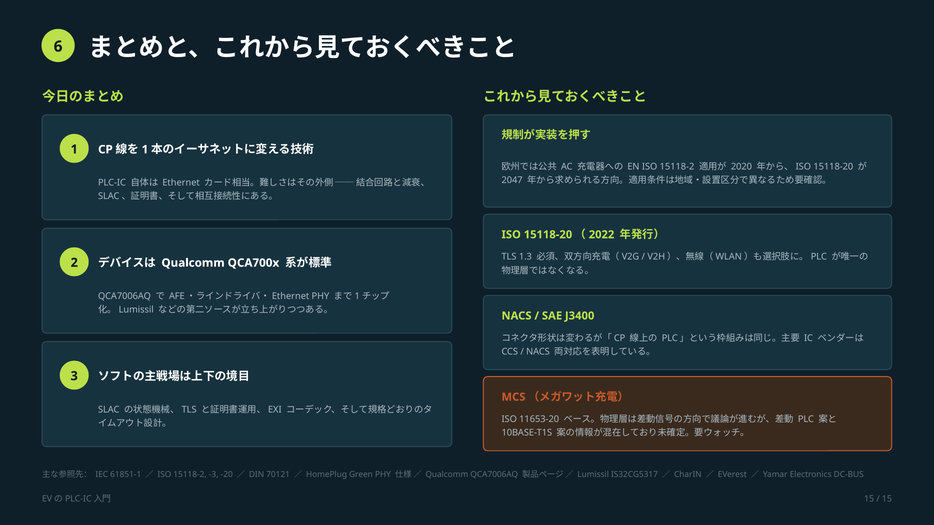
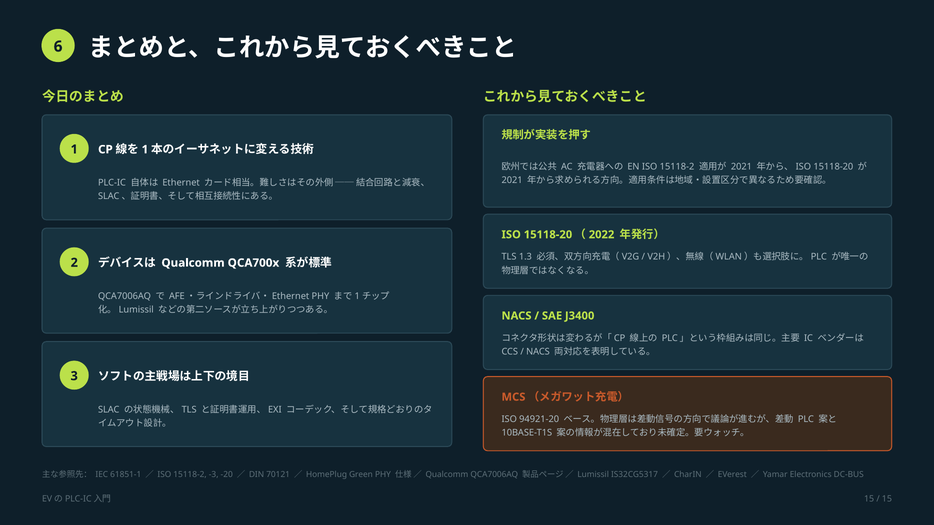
2020: 2020 -> 2021 (741, 167)
2047: 2047 -> 2021 (512, 180)
11653-20: 11653-20 -> 94921-20 (539, 420)
